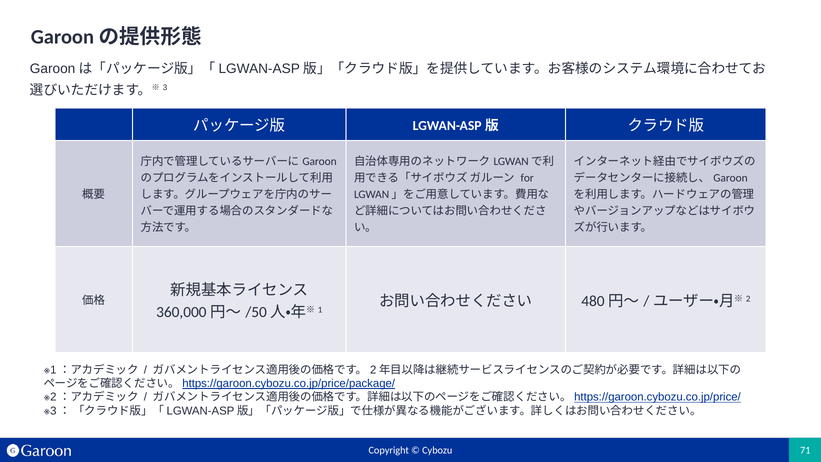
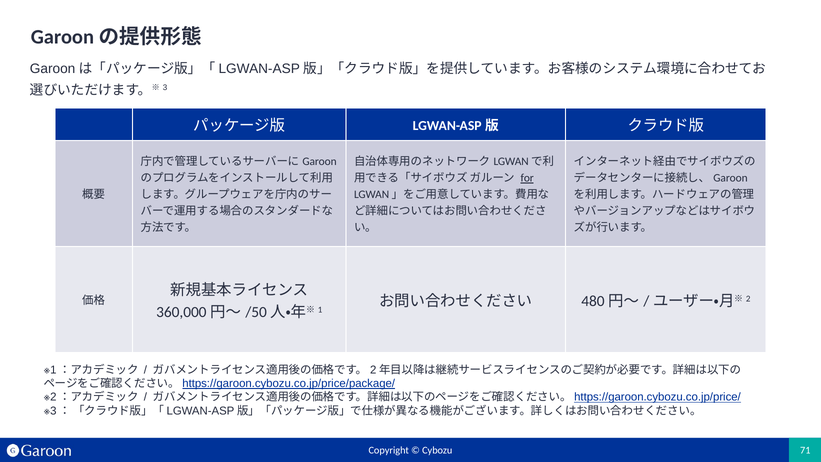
for underline: none -> present (527, 178)
